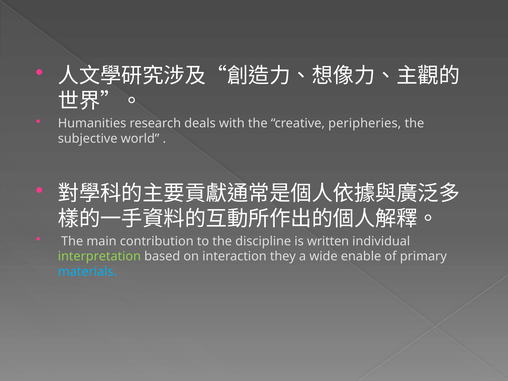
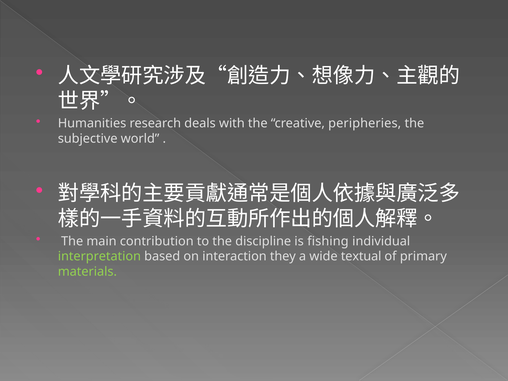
written: written -> fishing (328, 241)
enable: enable -> textual (361, 256)
materials colour: light blue -> light green (87, 272)
